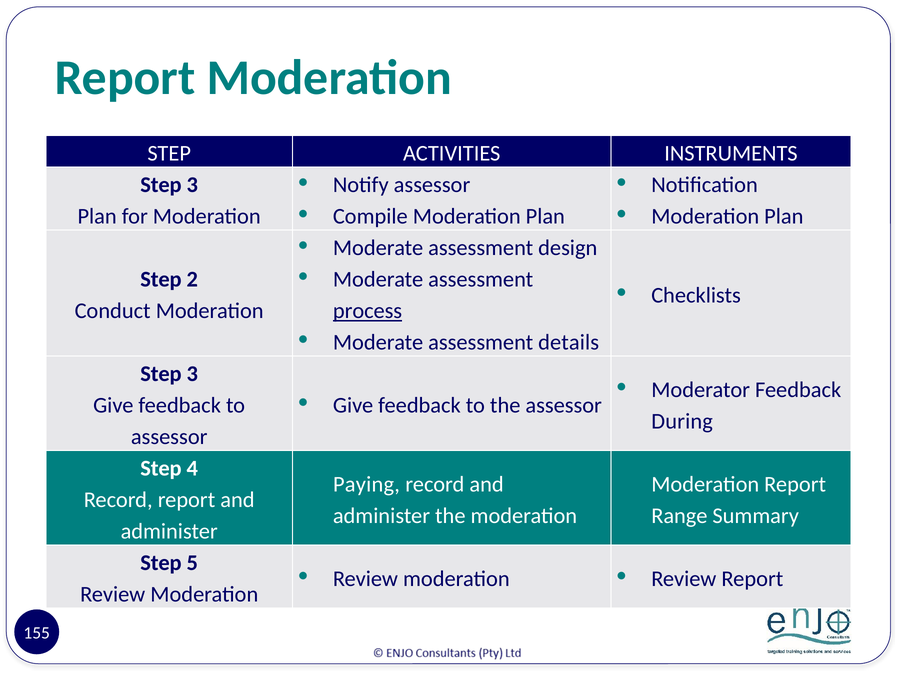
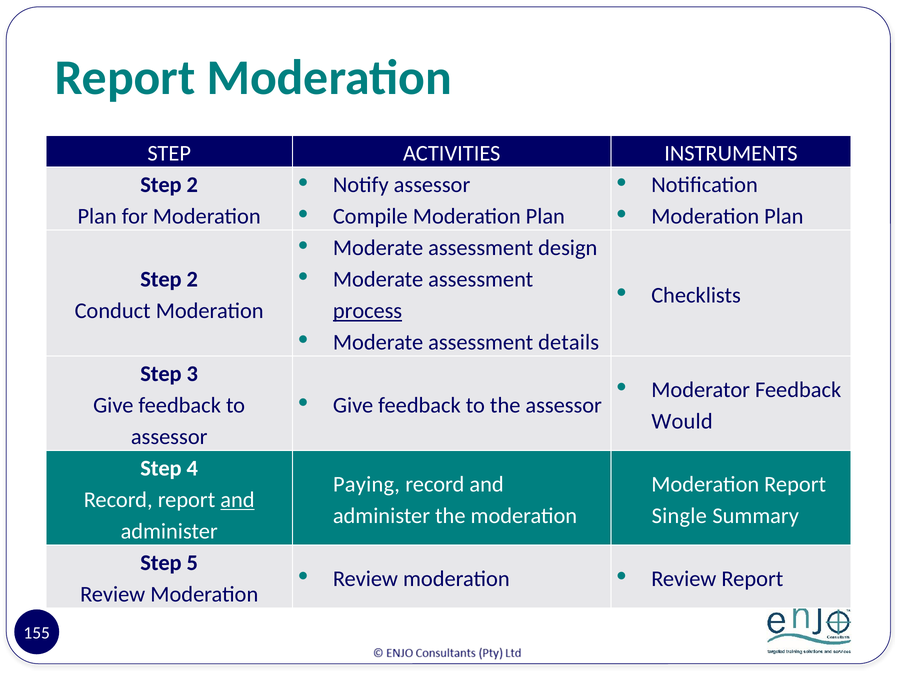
3: 3 -> 2 (192, 185)
During: During -> Would (682, 421)
and underline: none -> present (237, 500)
Range: Range -> Single (679, 515)
